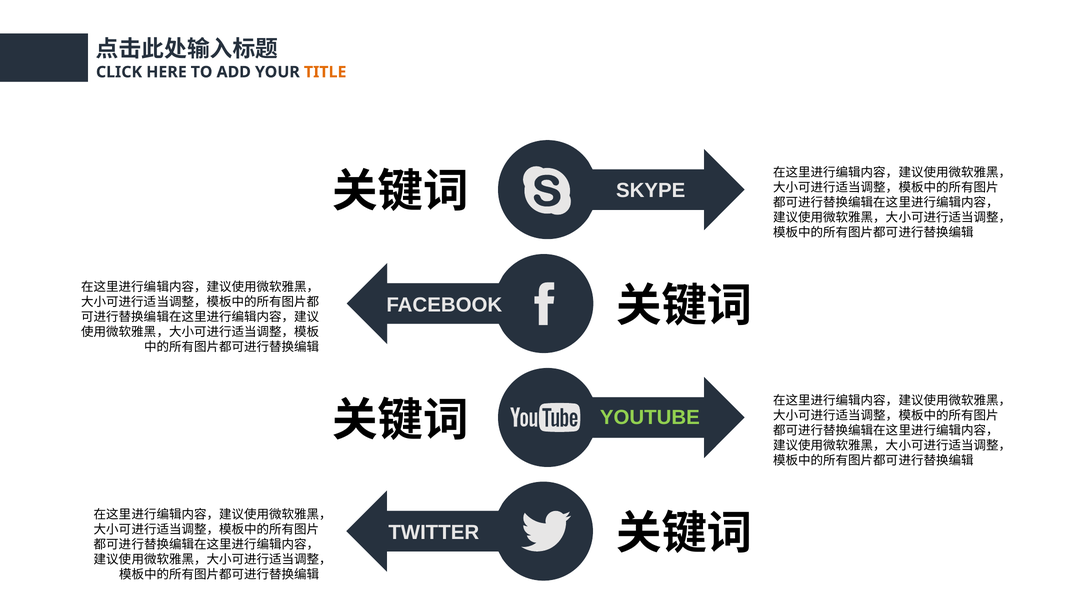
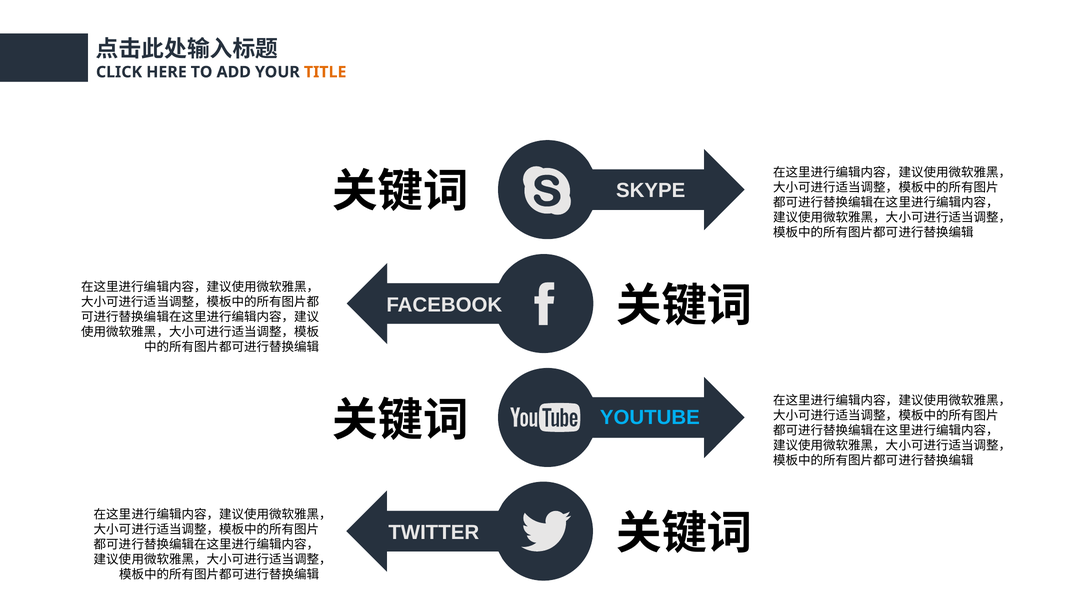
YOUTUBE colour: light green -> light blue (650, 417)
